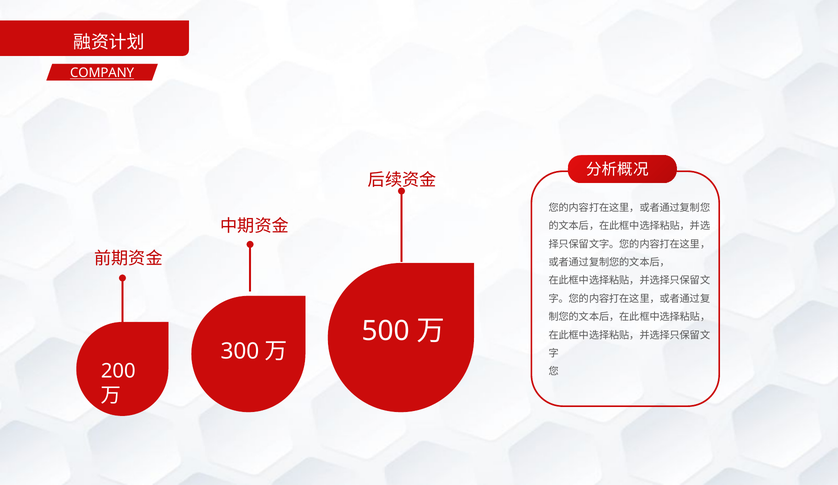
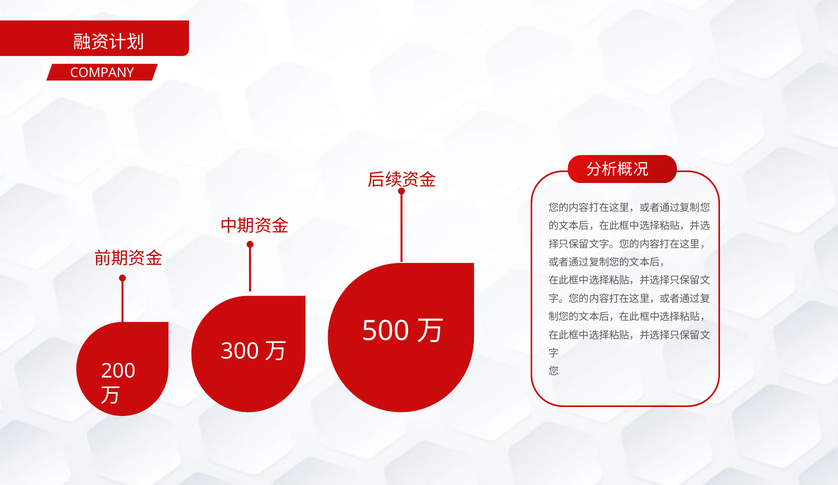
COMPANY underline: present -> none (102, 73)
